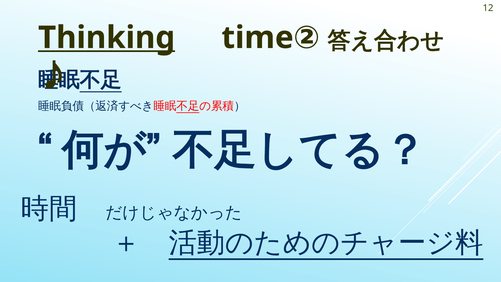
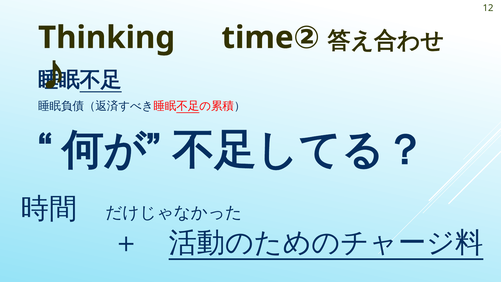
Thinking underline: present -> none (107, 38)
